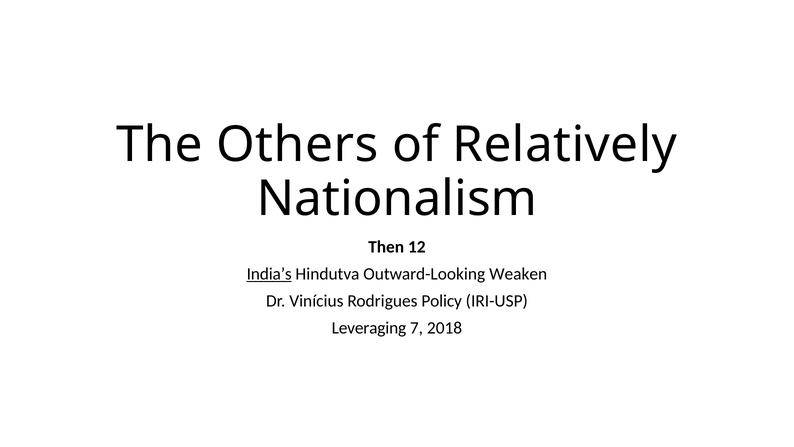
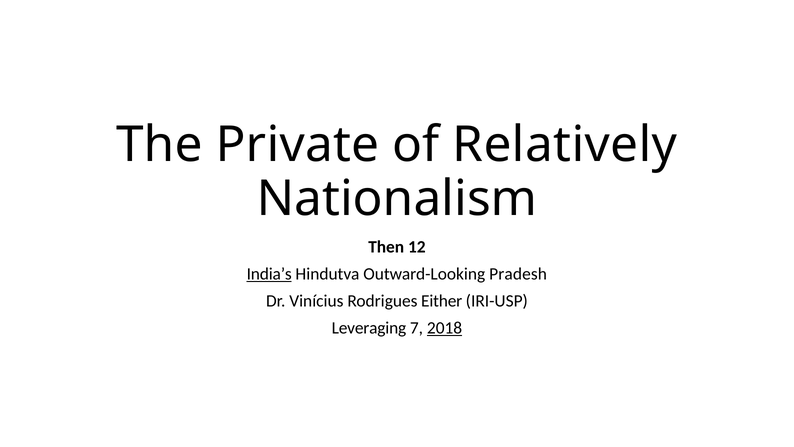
Others: Others -> Private (297, 145)
Weaken: Weaken -> Pradesh (518, 274)
Policy: Policy -> Either (442, 301)
2018 underline: none -> present (445, 328)
